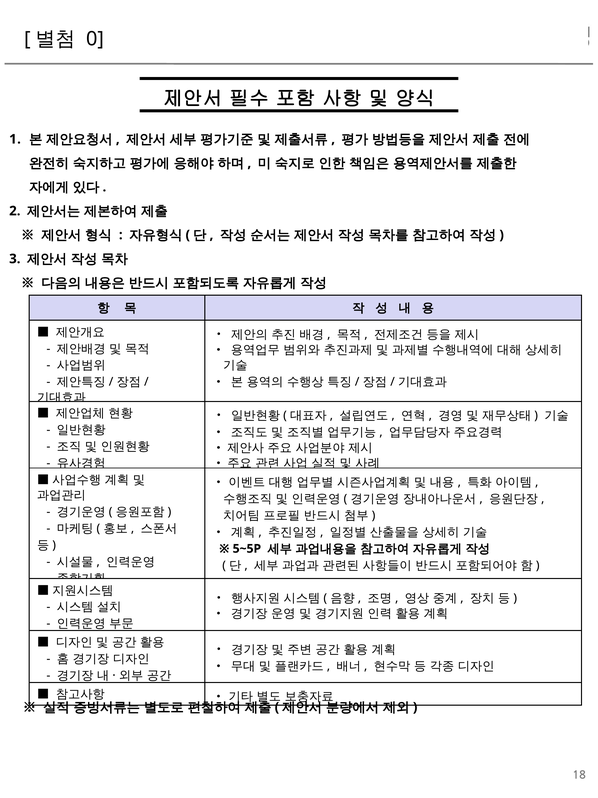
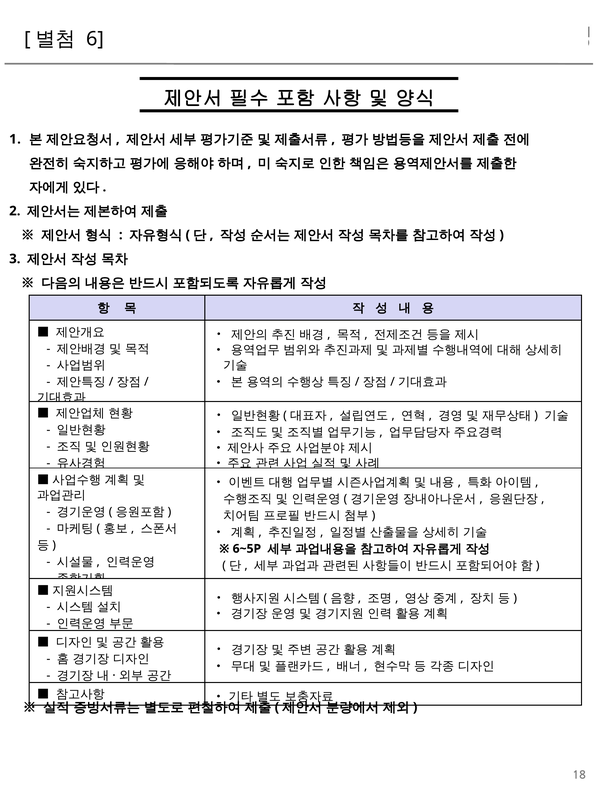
0: 0 -> 6 (95, 39)
5~5P: 5~5P -> 6~5P (247, 548)
